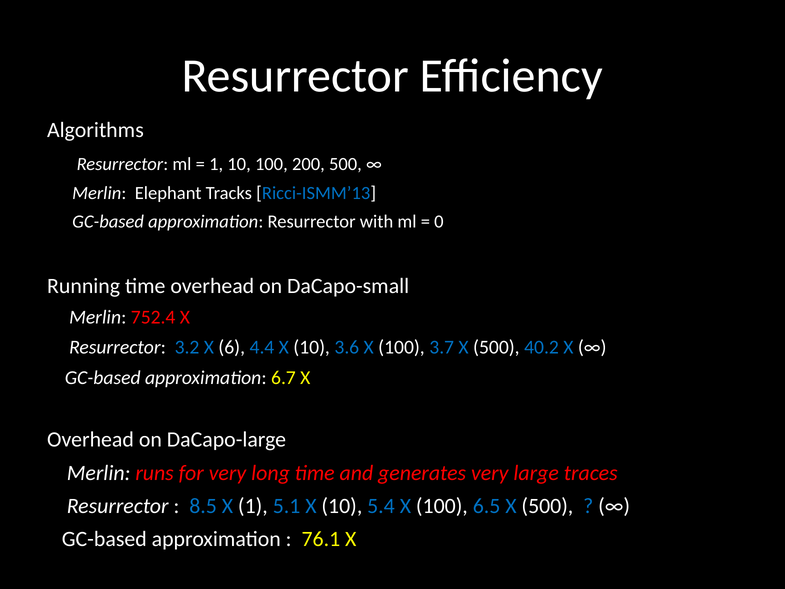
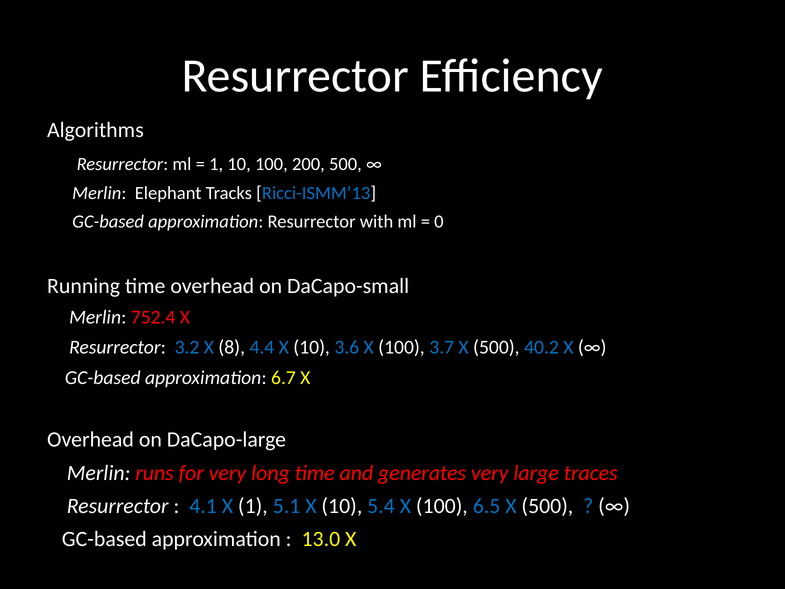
6: 6 -> 8 (232, 347)
8.5: 8.5 -> 4.1 (203, 506)
76.1: 76.1 -> 13.0 (321, 539)
